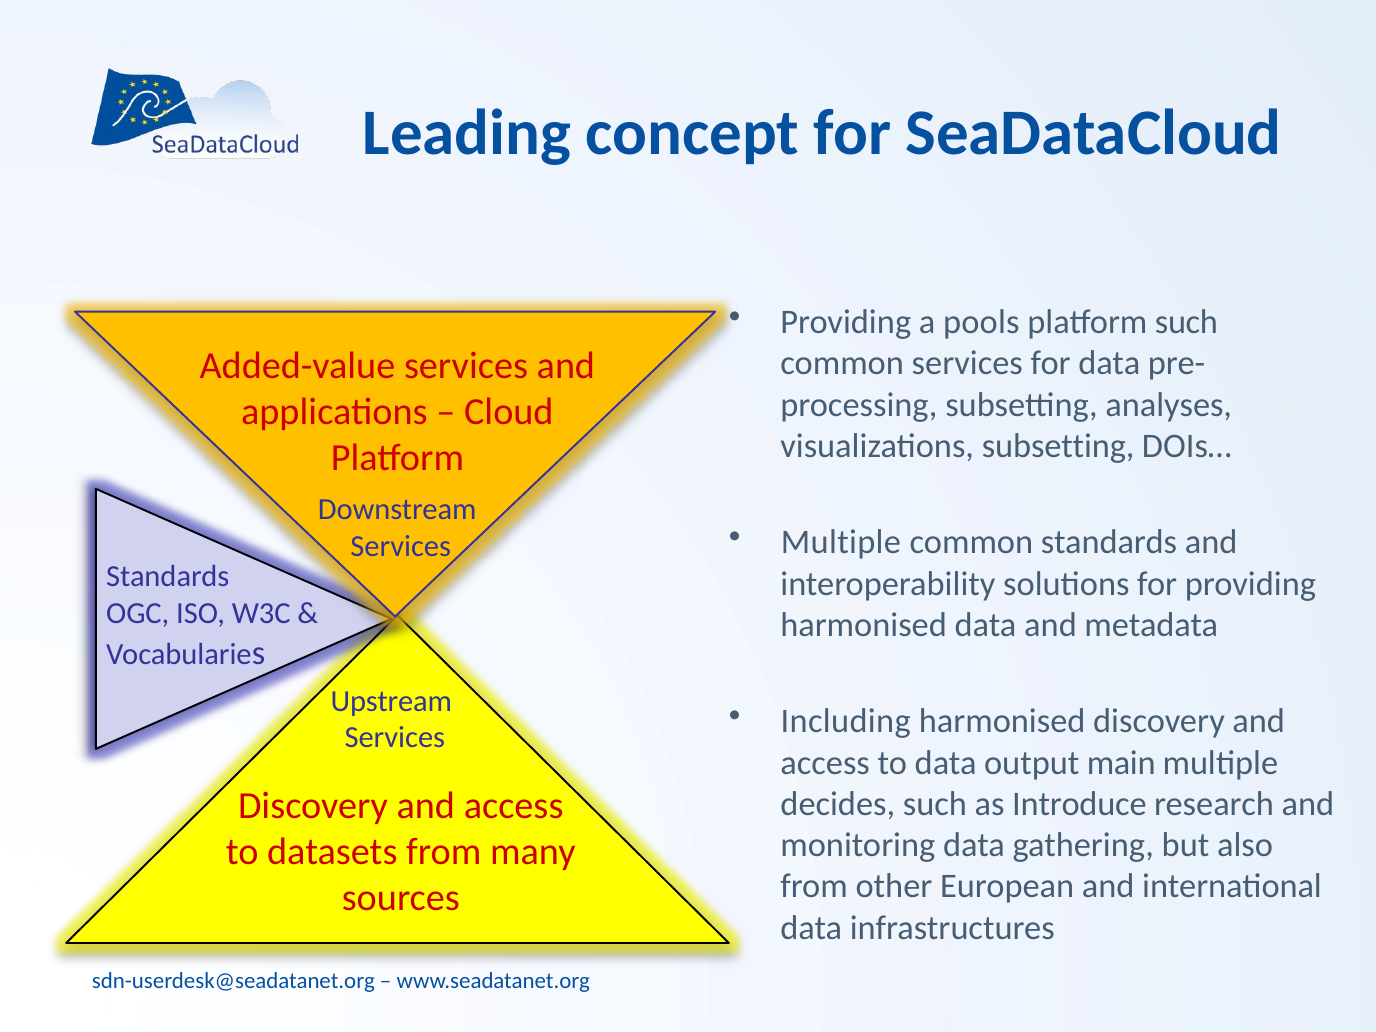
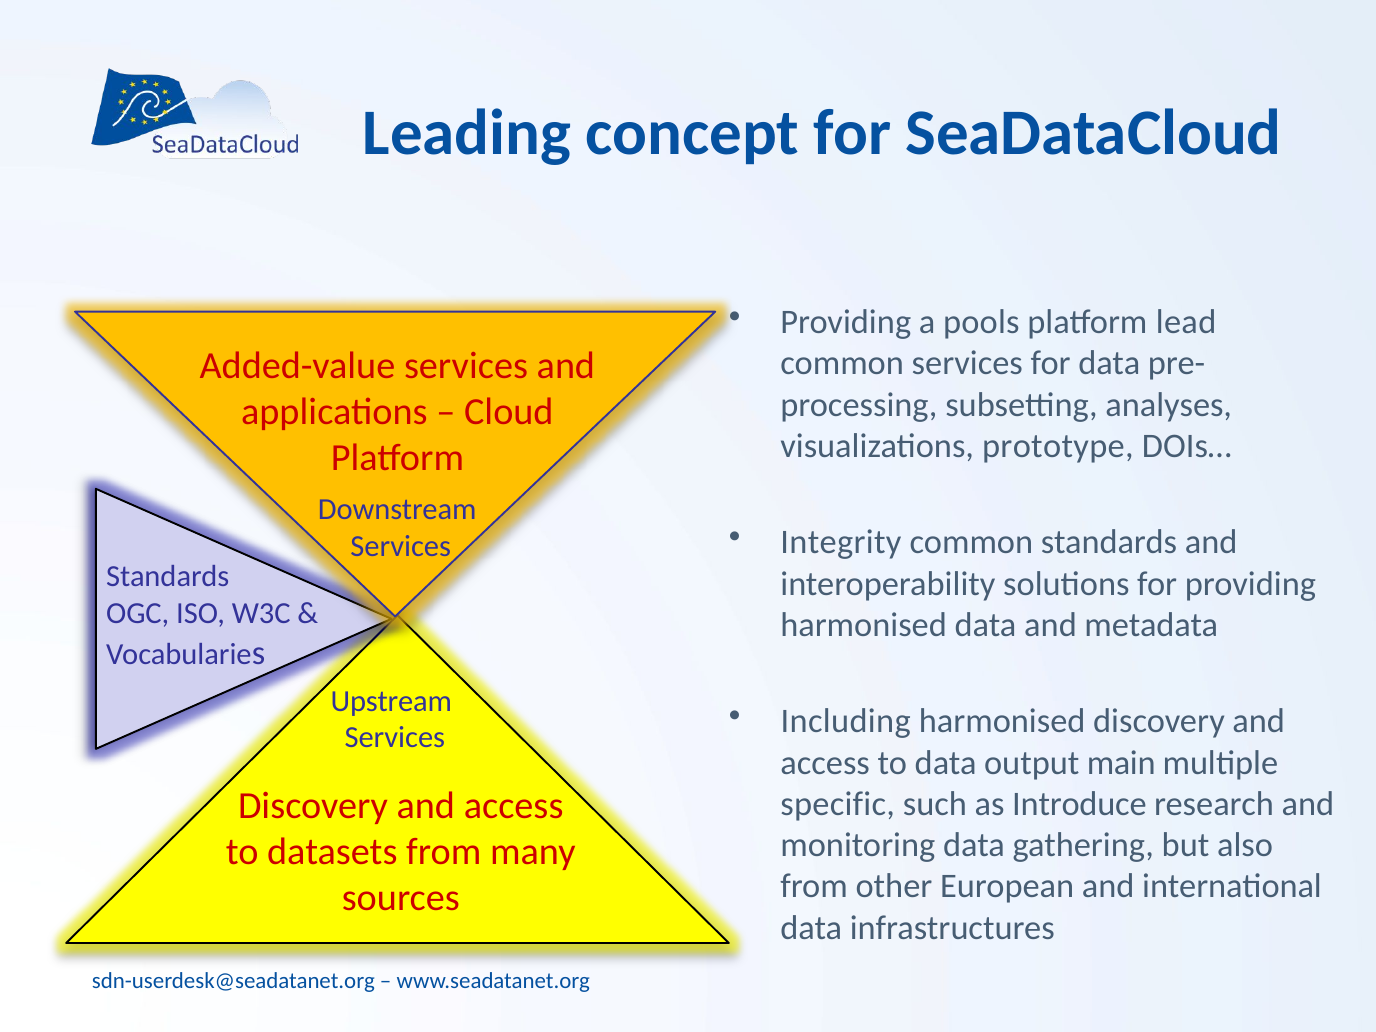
platform such: such -> lead (1186, 322)
visualizations subsetting: subsetting -> prototype (1058, 446)
Multiple: Multiple -> Integrity (841, 543)
decides: decides -> specific (838, 804)
